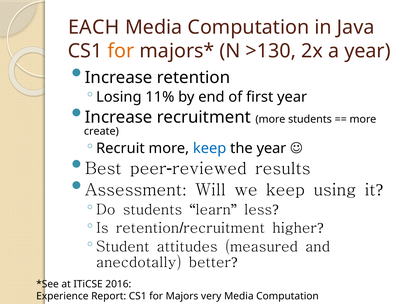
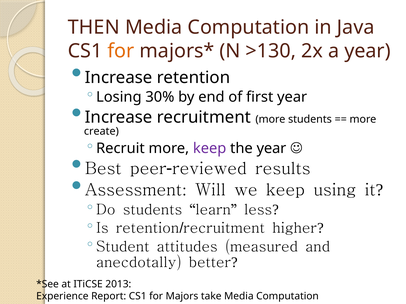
EACH: EACH -> THEN (94, 27)
11%: 11% -> 30% (160, 97)
keep colour: blue -> purple (210, 149)
2016: 2016 -> 2013 (118, 285)
very: very -> take (211, 297)
